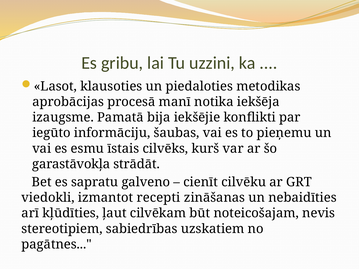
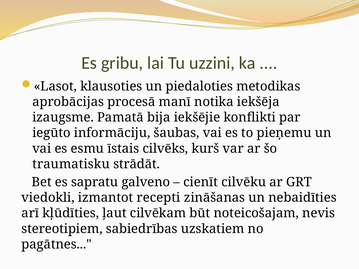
garastāvokļa: garastāvokļa -> traumatisku (71, 164)
